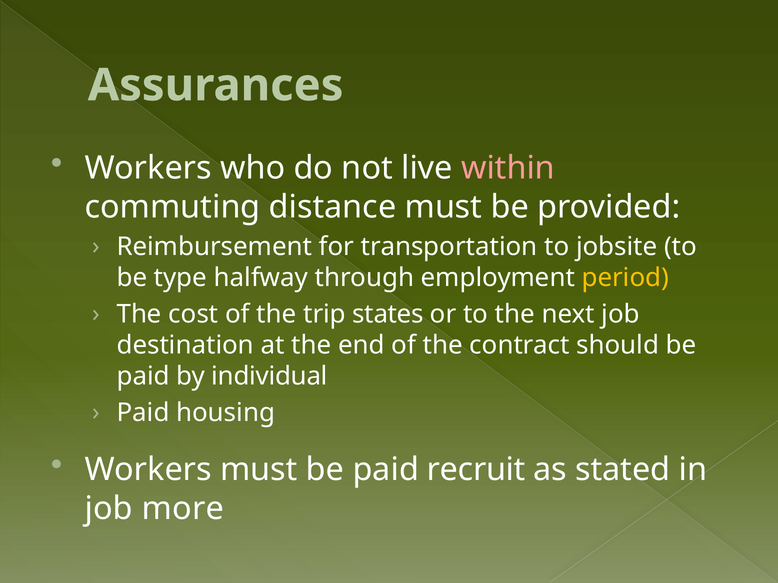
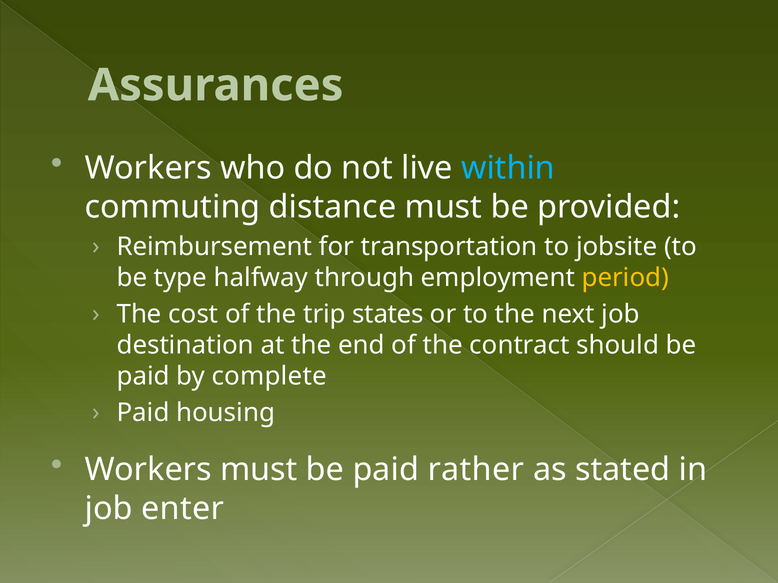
within colour: pink -> light blue (508, 168)
individual: individual -> complete (269, 377)
recruit: recruit -> rather (476, 470)
more: more -> enter (183, 509)
